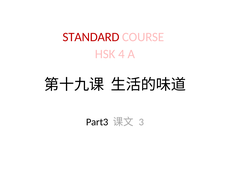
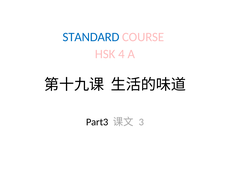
STANDARD colour: red -> blue (91, 37)
